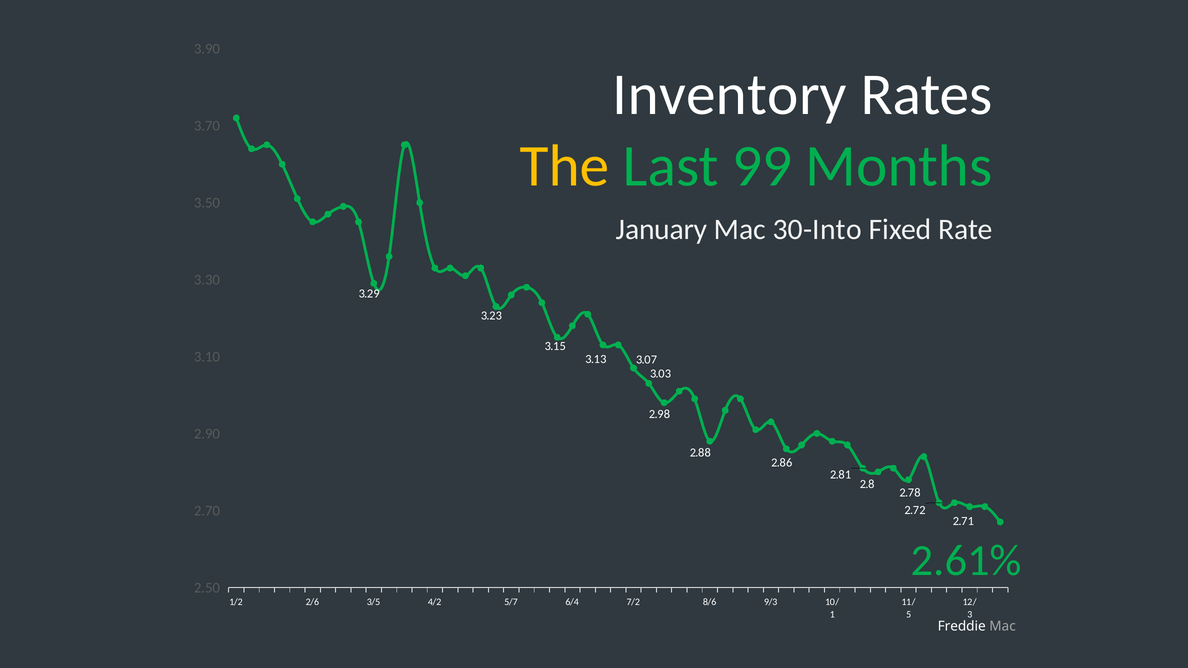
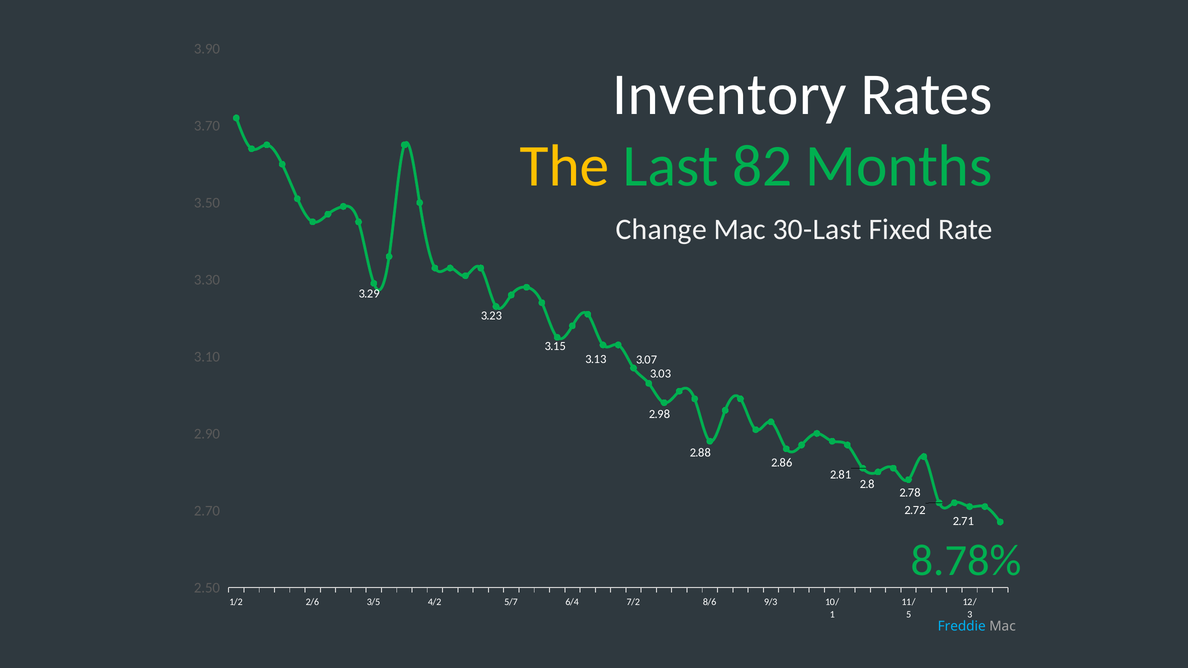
99: 99 -> 82 (762, 166)
January: January -> Change (661, 229)
30-Into: 30-Into -> 30-Last (817, 229)
2.61%: 2.61% -> 8.78% (966, 561)
Freddie colour: white -> light blue (962, 627)
